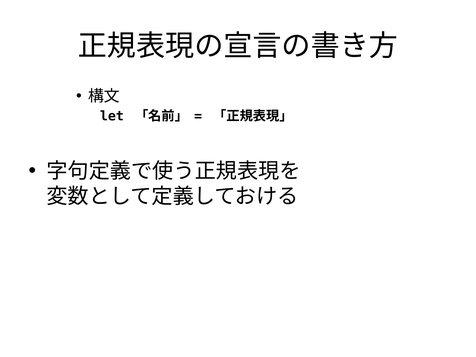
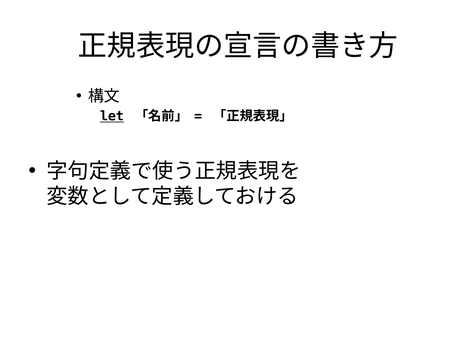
let underline: none -> present (112, 116)
